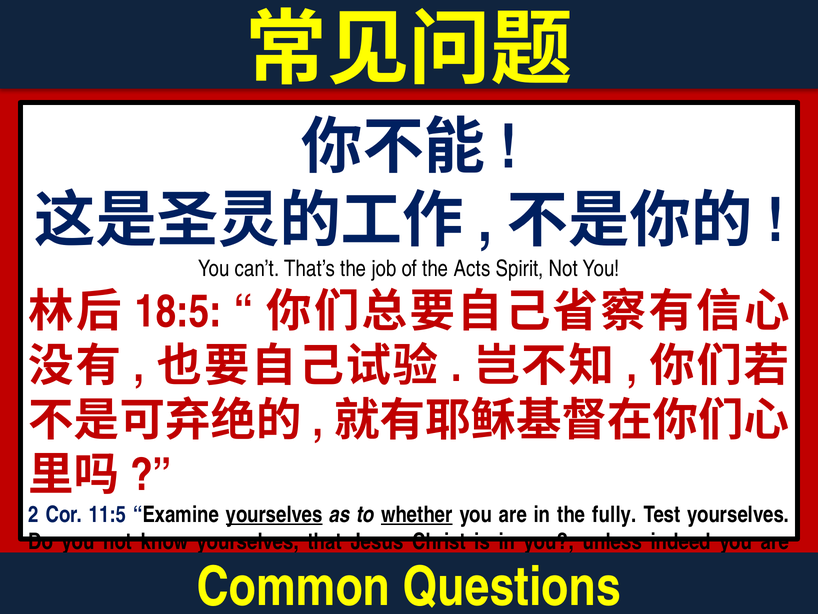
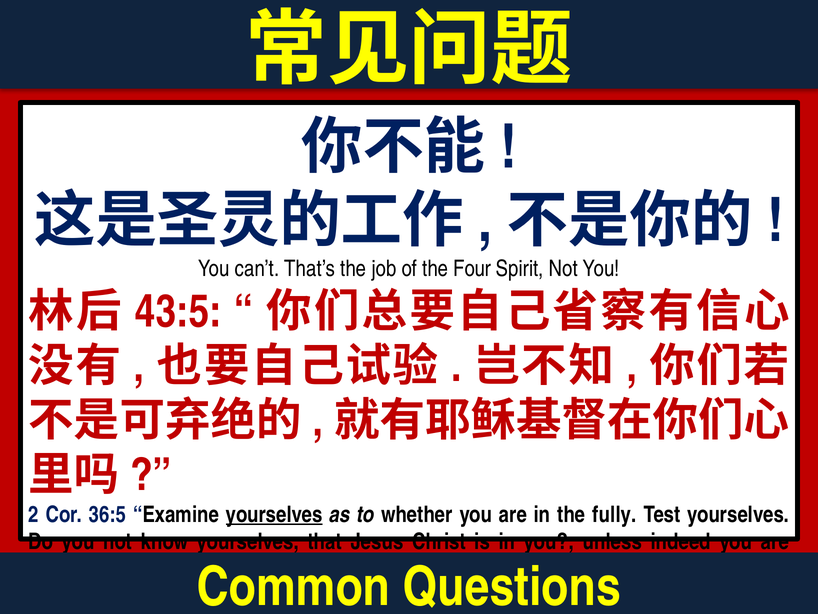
Acts: Acts -> Four (472, 269)
18:5: 18:5 -> 43:5 (178, 311)
11:5: 11:5 -> 36:5 (108, 514)
whether underline: present -> none (417, 514)
